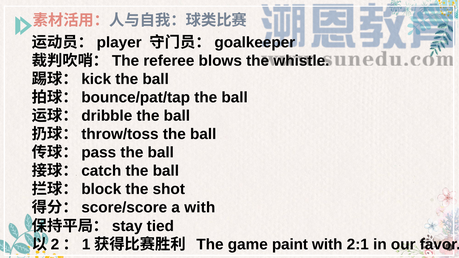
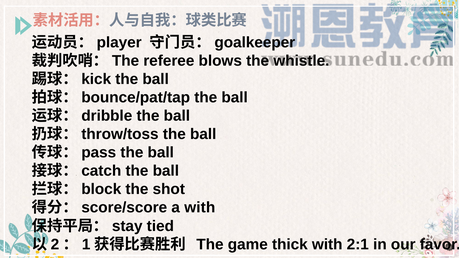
paint: paint -> thick (290, 244)
